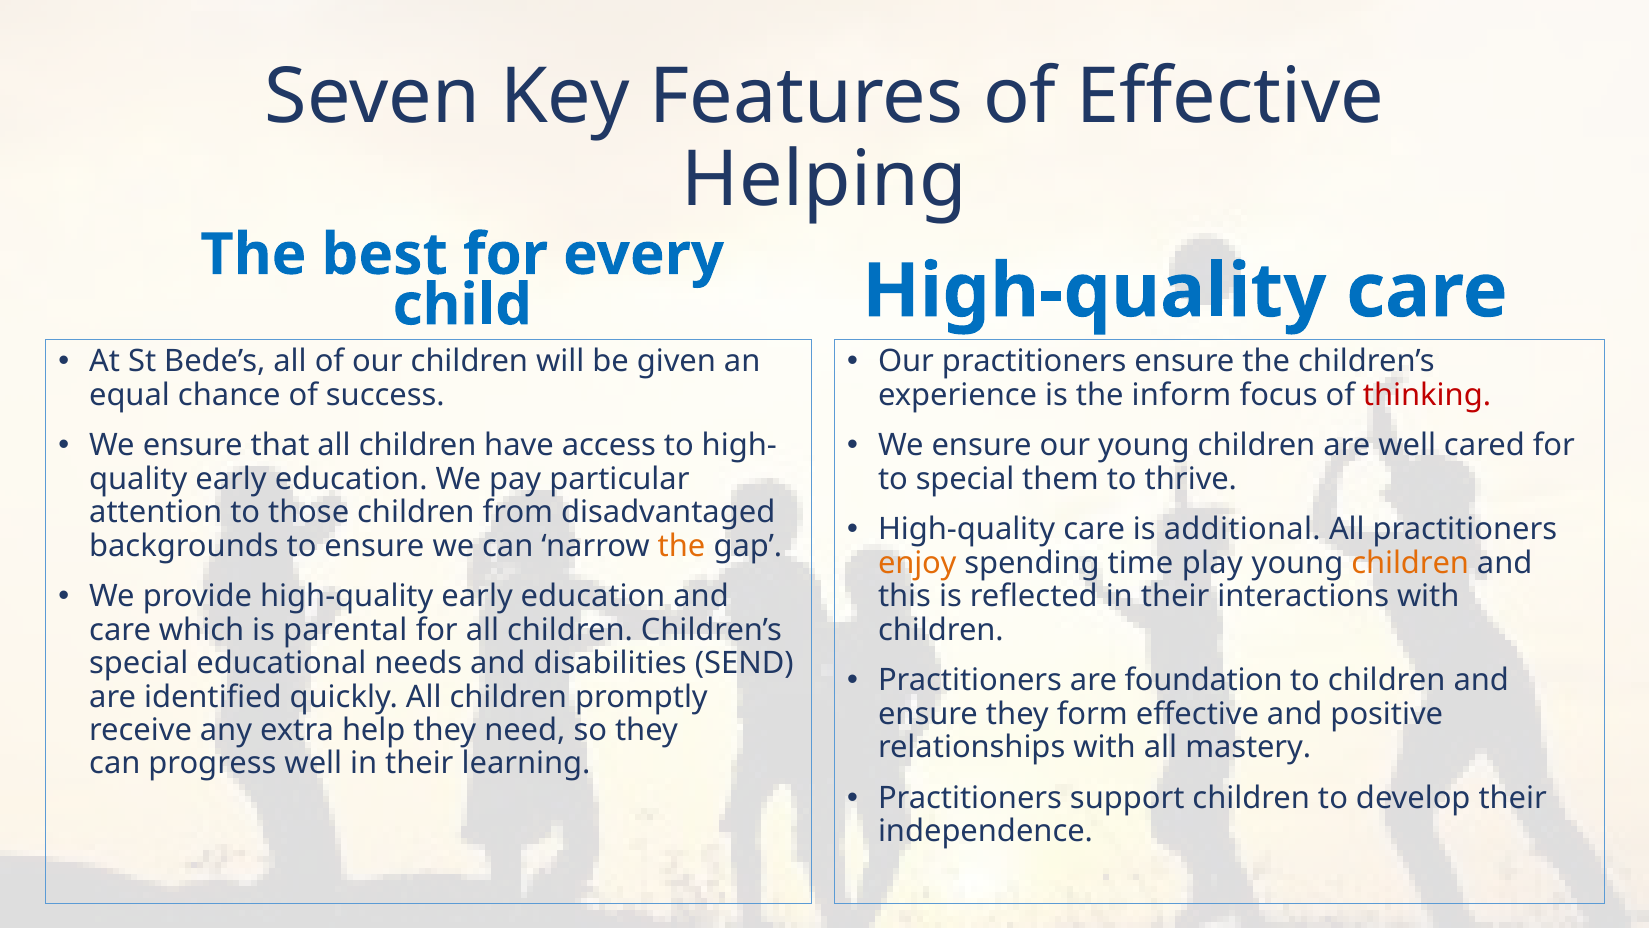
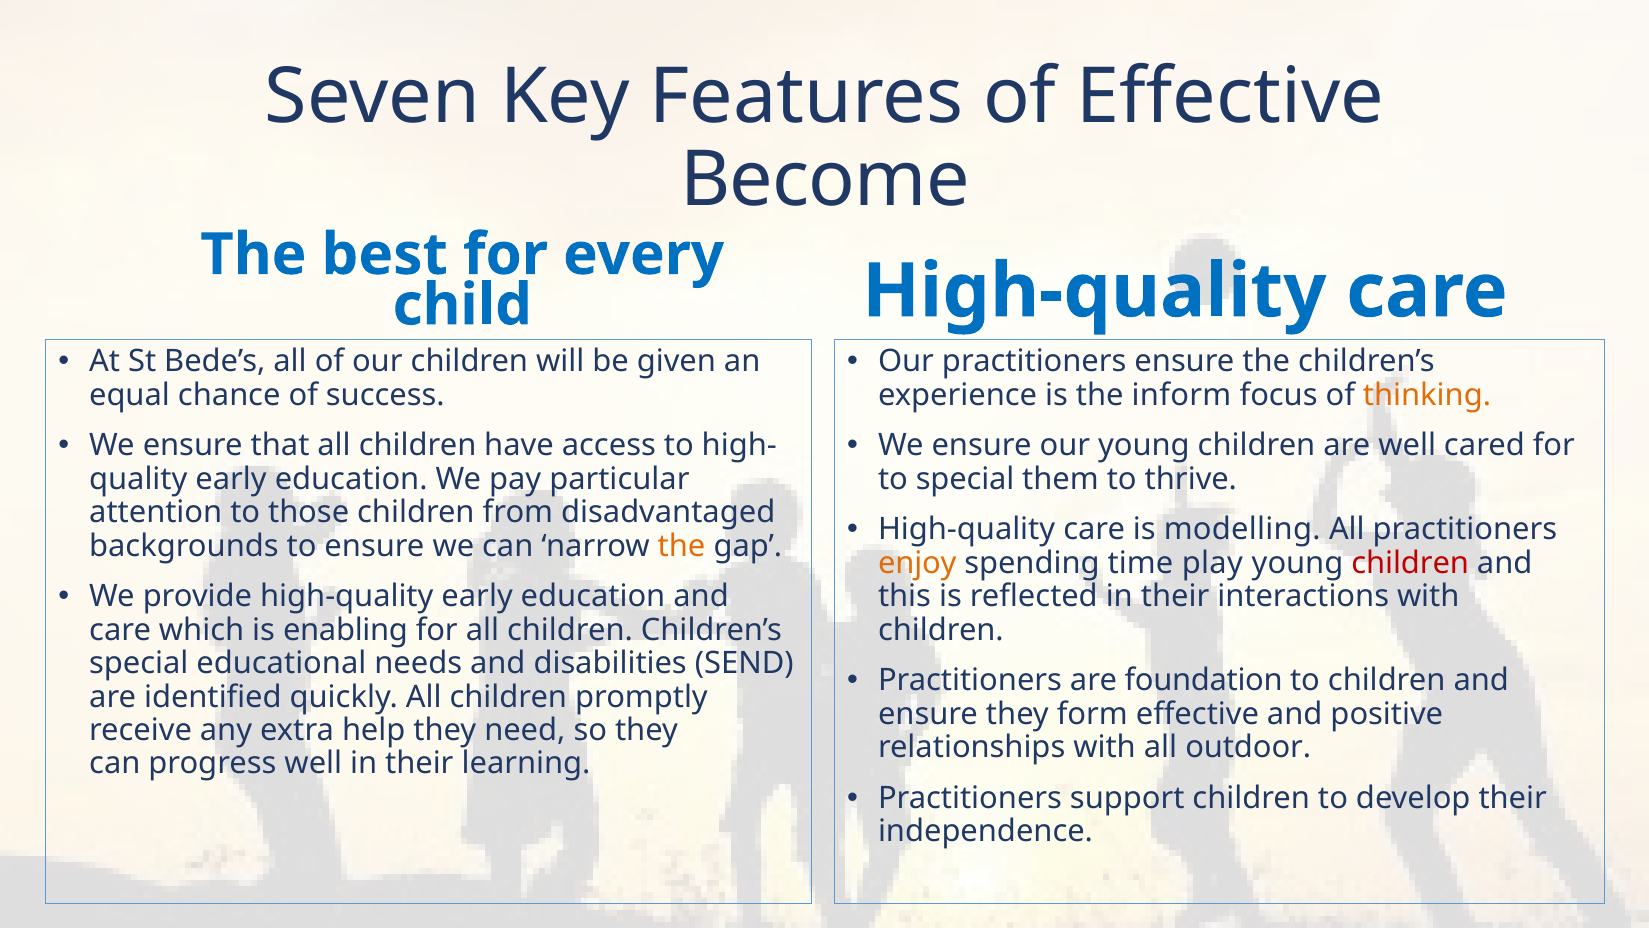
Helping: Helping -> Become (825, 180)
thinking colour: red -> orange (1427, 395)
additional: additional -> modelling (1242, 530)
children colour: orange -> red (1410, 563)
parental: parental -> enabling (345, 630)
mastery: mastery -> outdoor (1248, 747)
